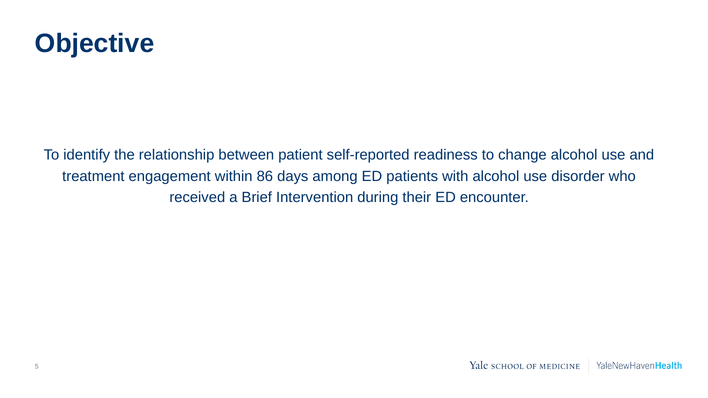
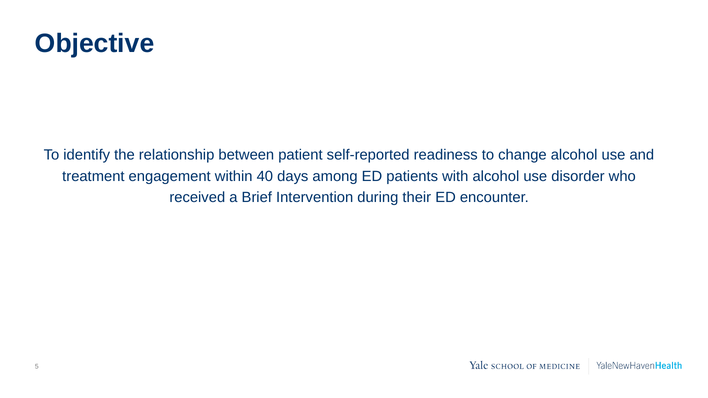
86: 86 -> 40 (265, 176)
